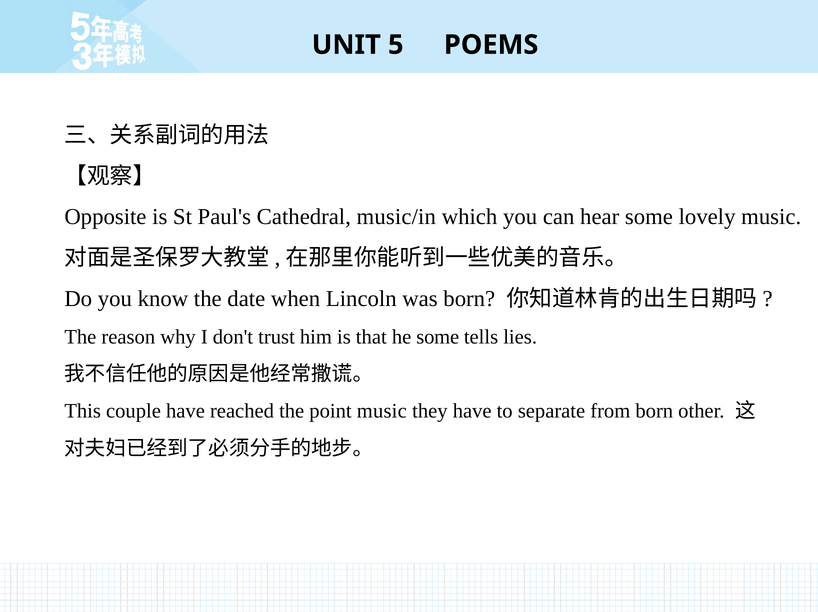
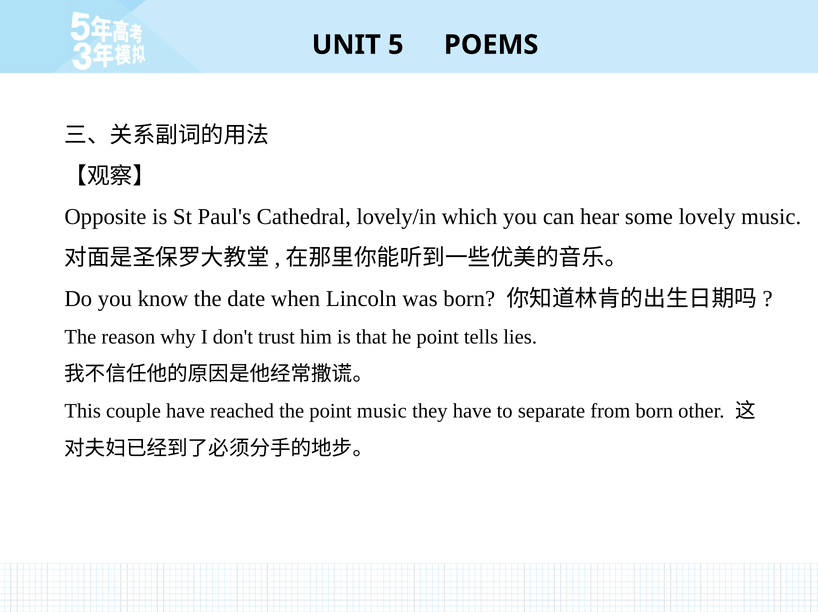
music/in: music/in -> lovely/in (396, 217)
he some: some -> point (438, 337)
